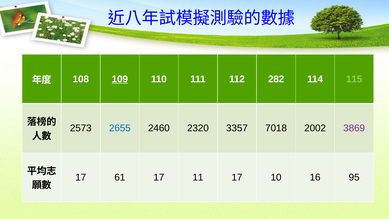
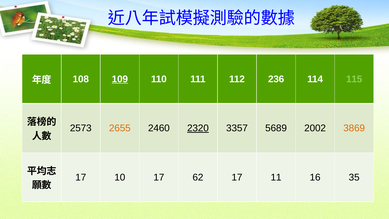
282: 282 -> 236 (276, 79)
2655 colour: blue -> orange (120, 128)
2320 underline: none -> present (198, 128)
7018: 7018 -> 5689 (276, 128)
3869 colour: purple -> orange (354, 128)
61: 61 -> 10 (120, 177)
11: 11 -> 62 (198, 177)
10: 10 -> 11 (276, 177)
95: 95 -> 35 (354, 177)
